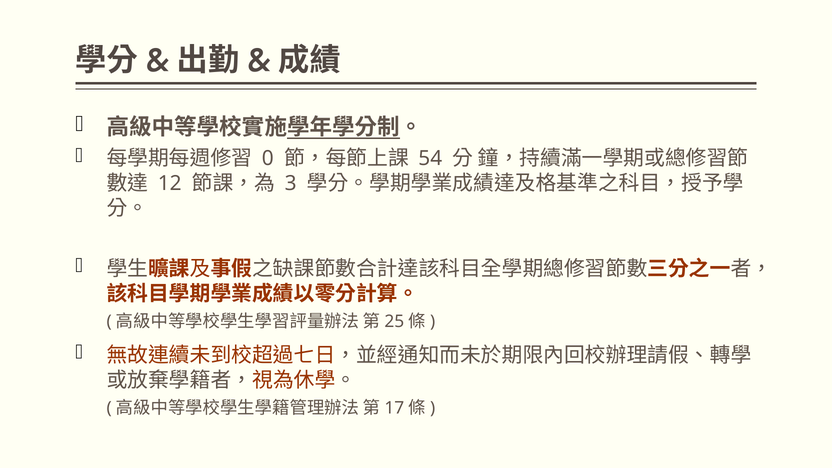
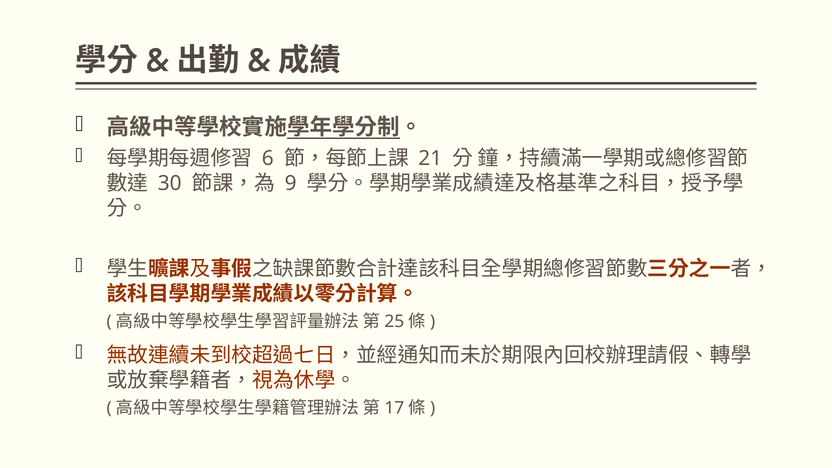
0: 0 -> 6 (268, 159)
54: 54 -> 21 (430, 159)
12: 12 -> 30 (170, 184)
3: 3 -> 9 (291, 184)
